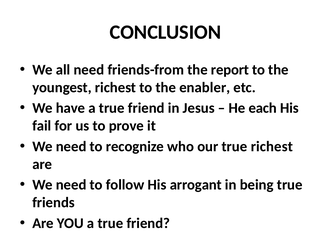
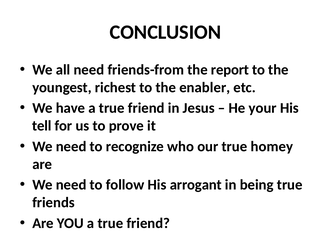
each: each -> your (263, 108)
fail: fail -> tell (42, 125)
true richest: richest -> homey (272, 146)
